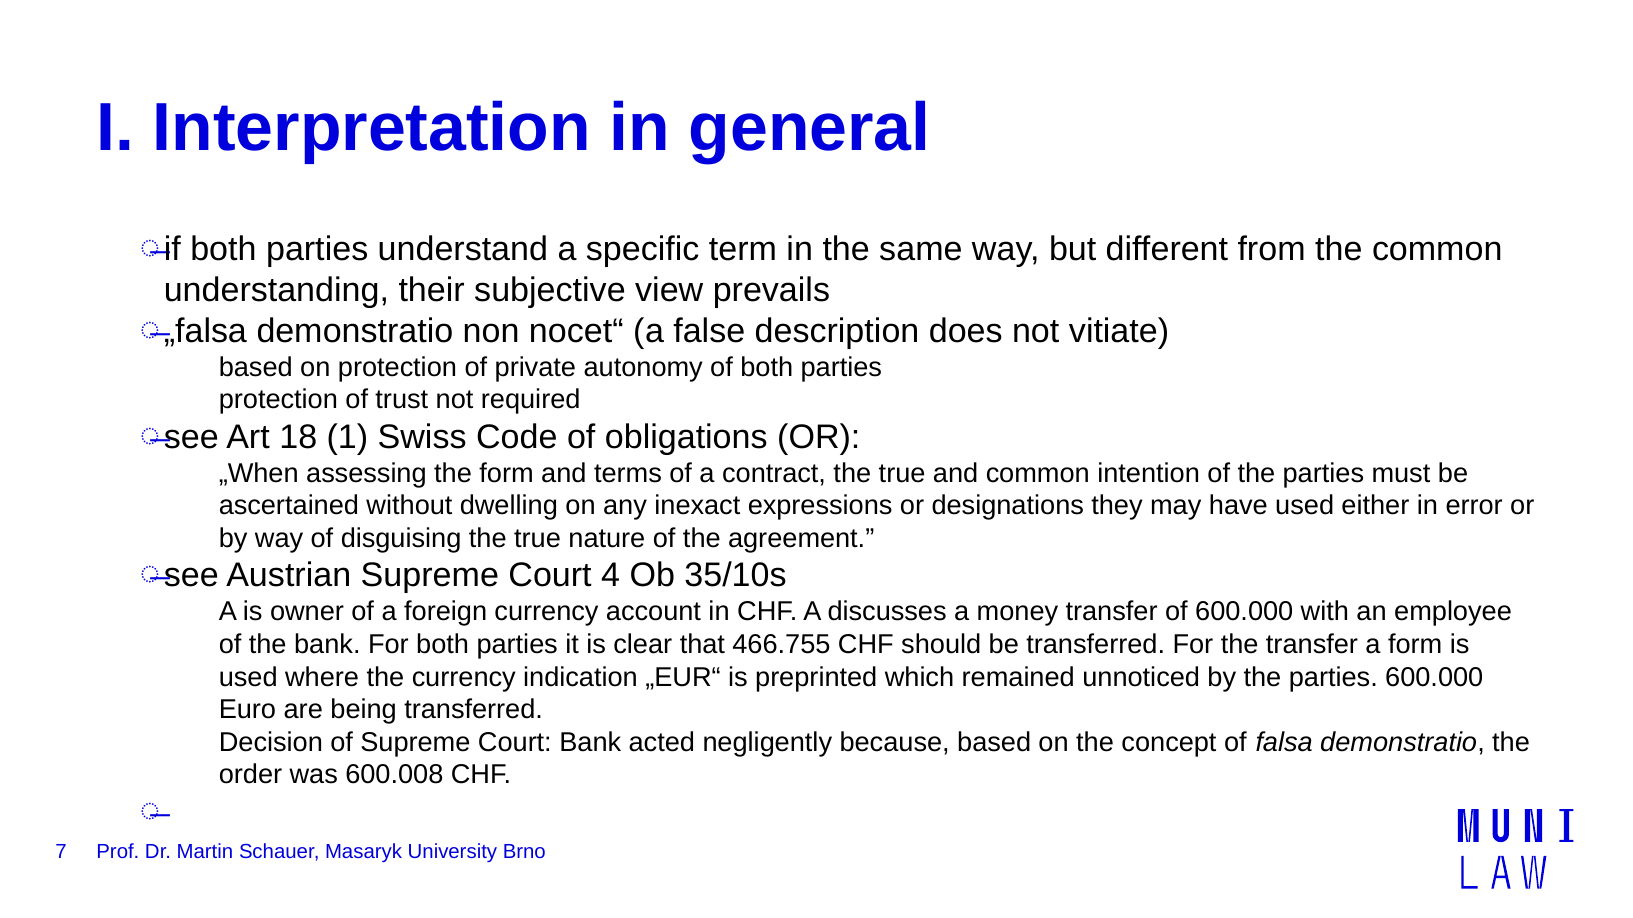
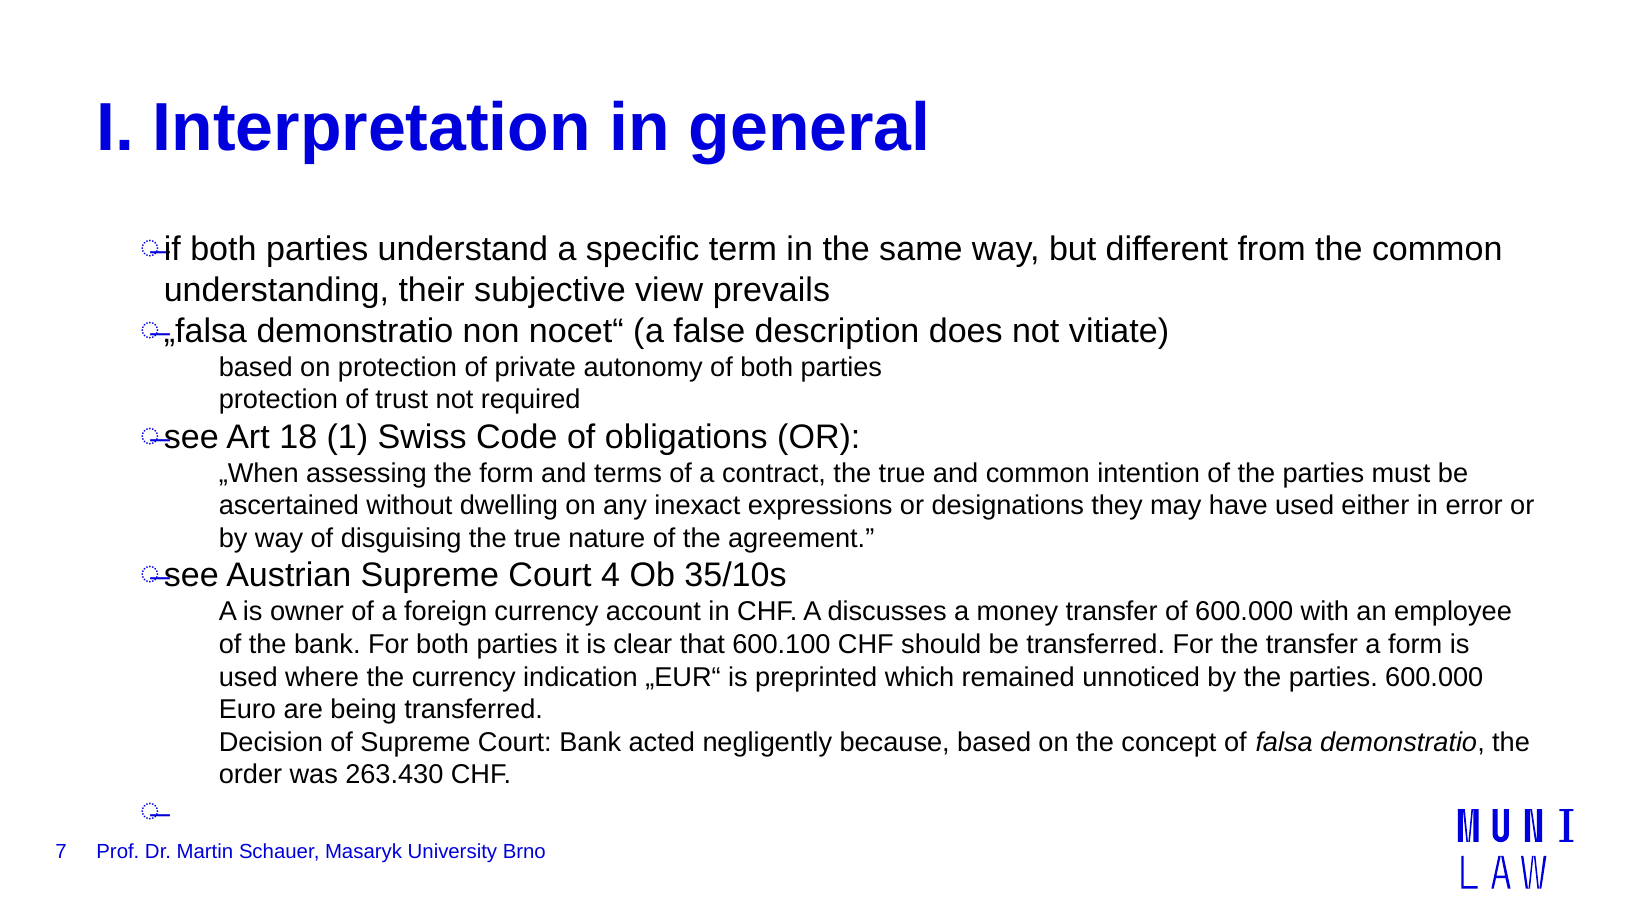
466.755: 466.755 -> 600.100 (781, 645)
600.008: 600.008 -> 263.430 (394, 775)
